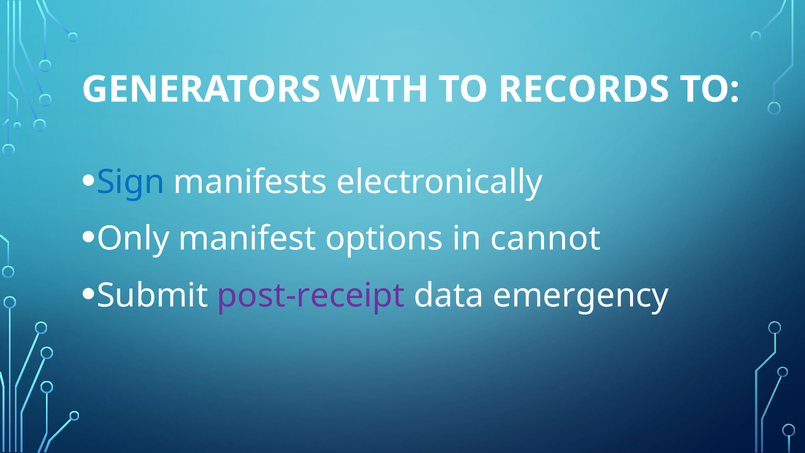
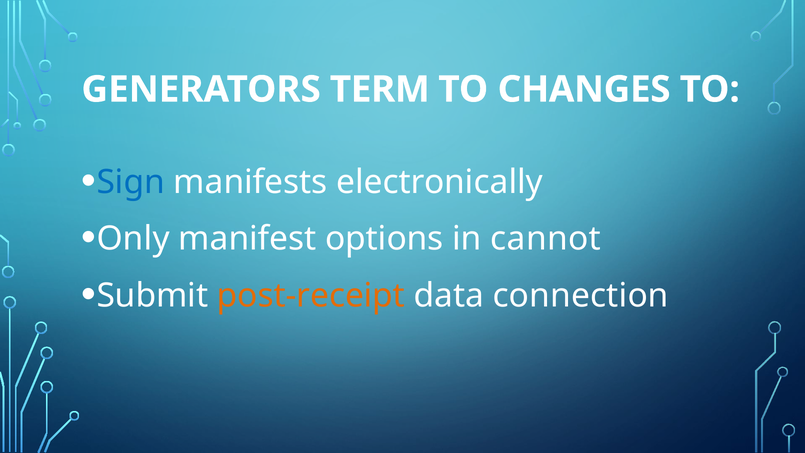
WITH: WITH -> TERM (380, 89)
RECORDS: RECORDS -> CHANGES (584, 89)
post-receipt colour: purple -> orange (311, 295)
emergency: emergency -> connection (581, 295)
